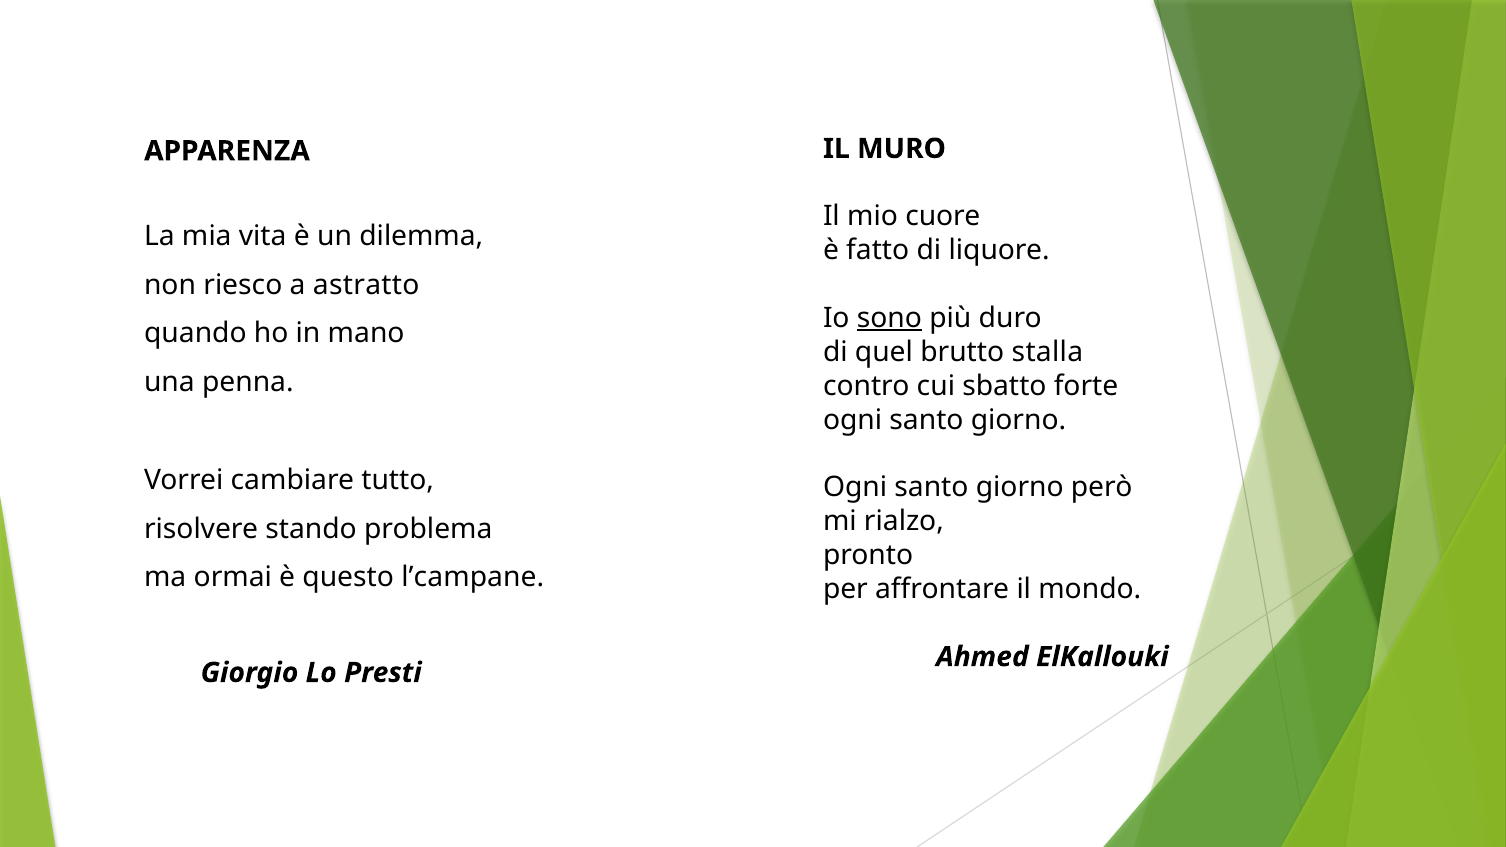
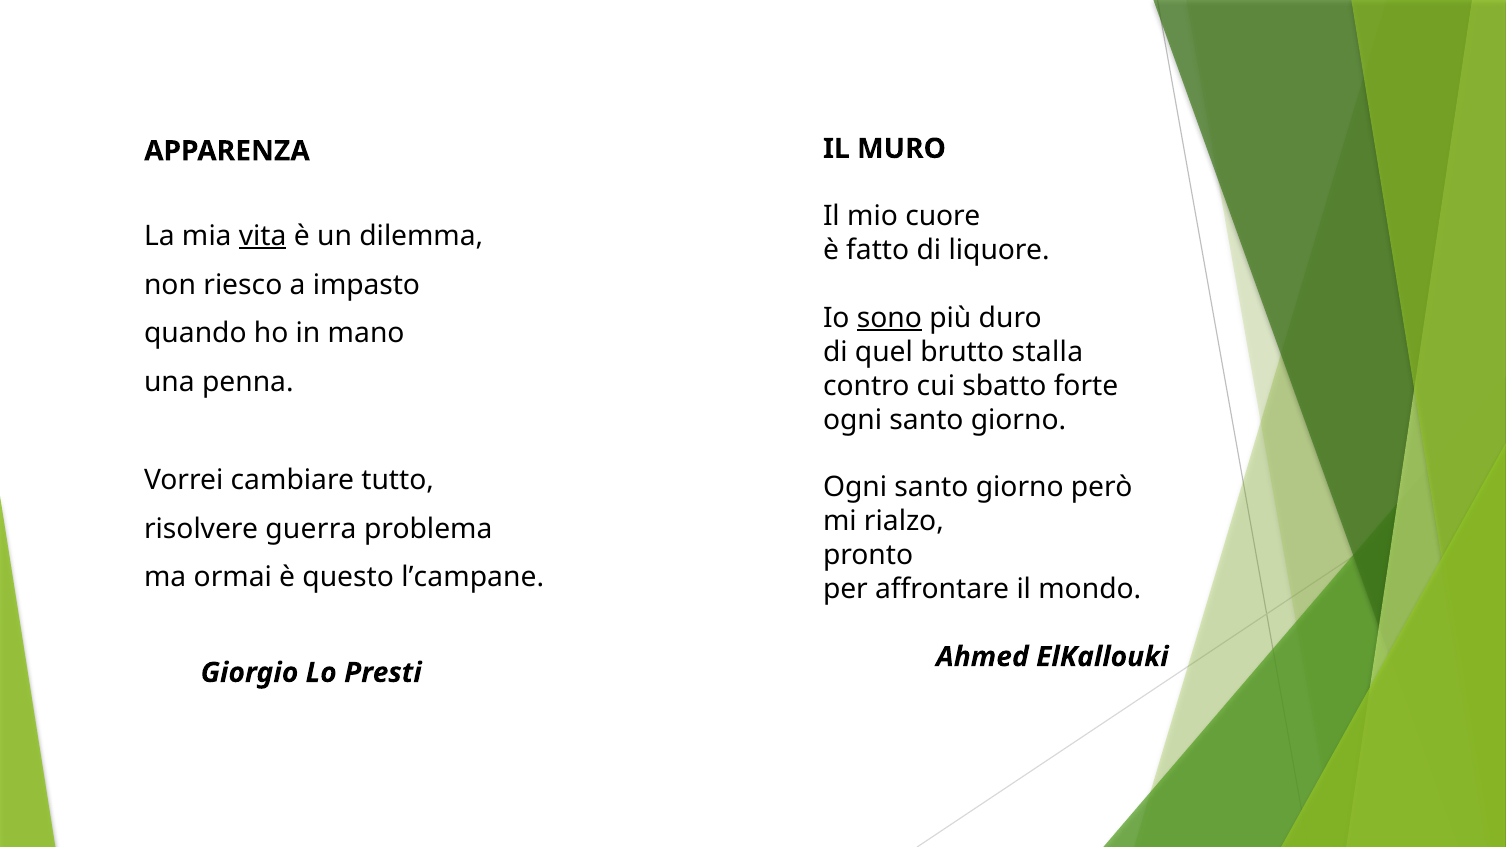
vita underline: none -> present (263, 236)
astratto: astratto -> impasto (366, 285)
stando: stando -> guerra (311, 529)
